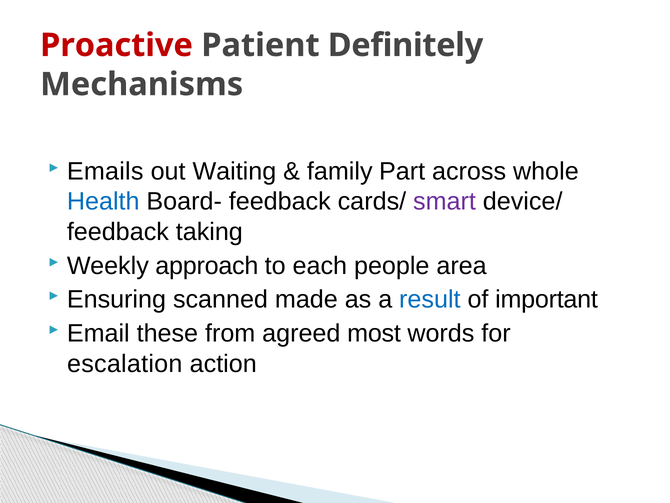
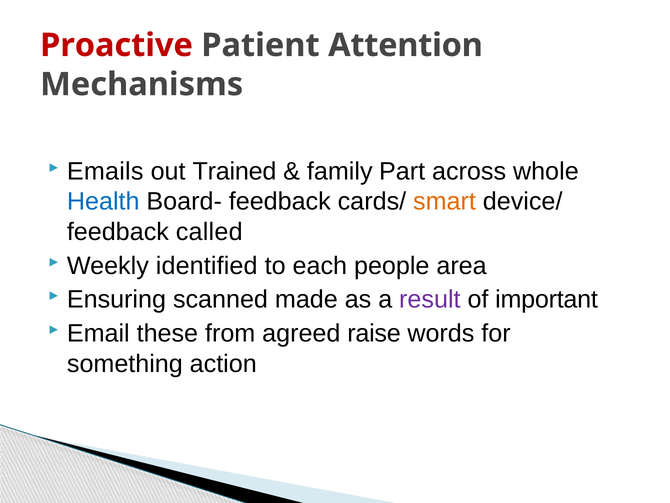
Definitely: Definitely -> Attention (405, 45)
Waiting: Waiting -> Trained (234, 171)
smart colour: purple -> orange (444, 201)
taking: taking -> called (209, 232)
approach: approach -> identified (207, 265)
result colour: blue -> purple (430, 299)
most: most -> raise (374, 333)
escalation: escalation -> something (125, 363)
